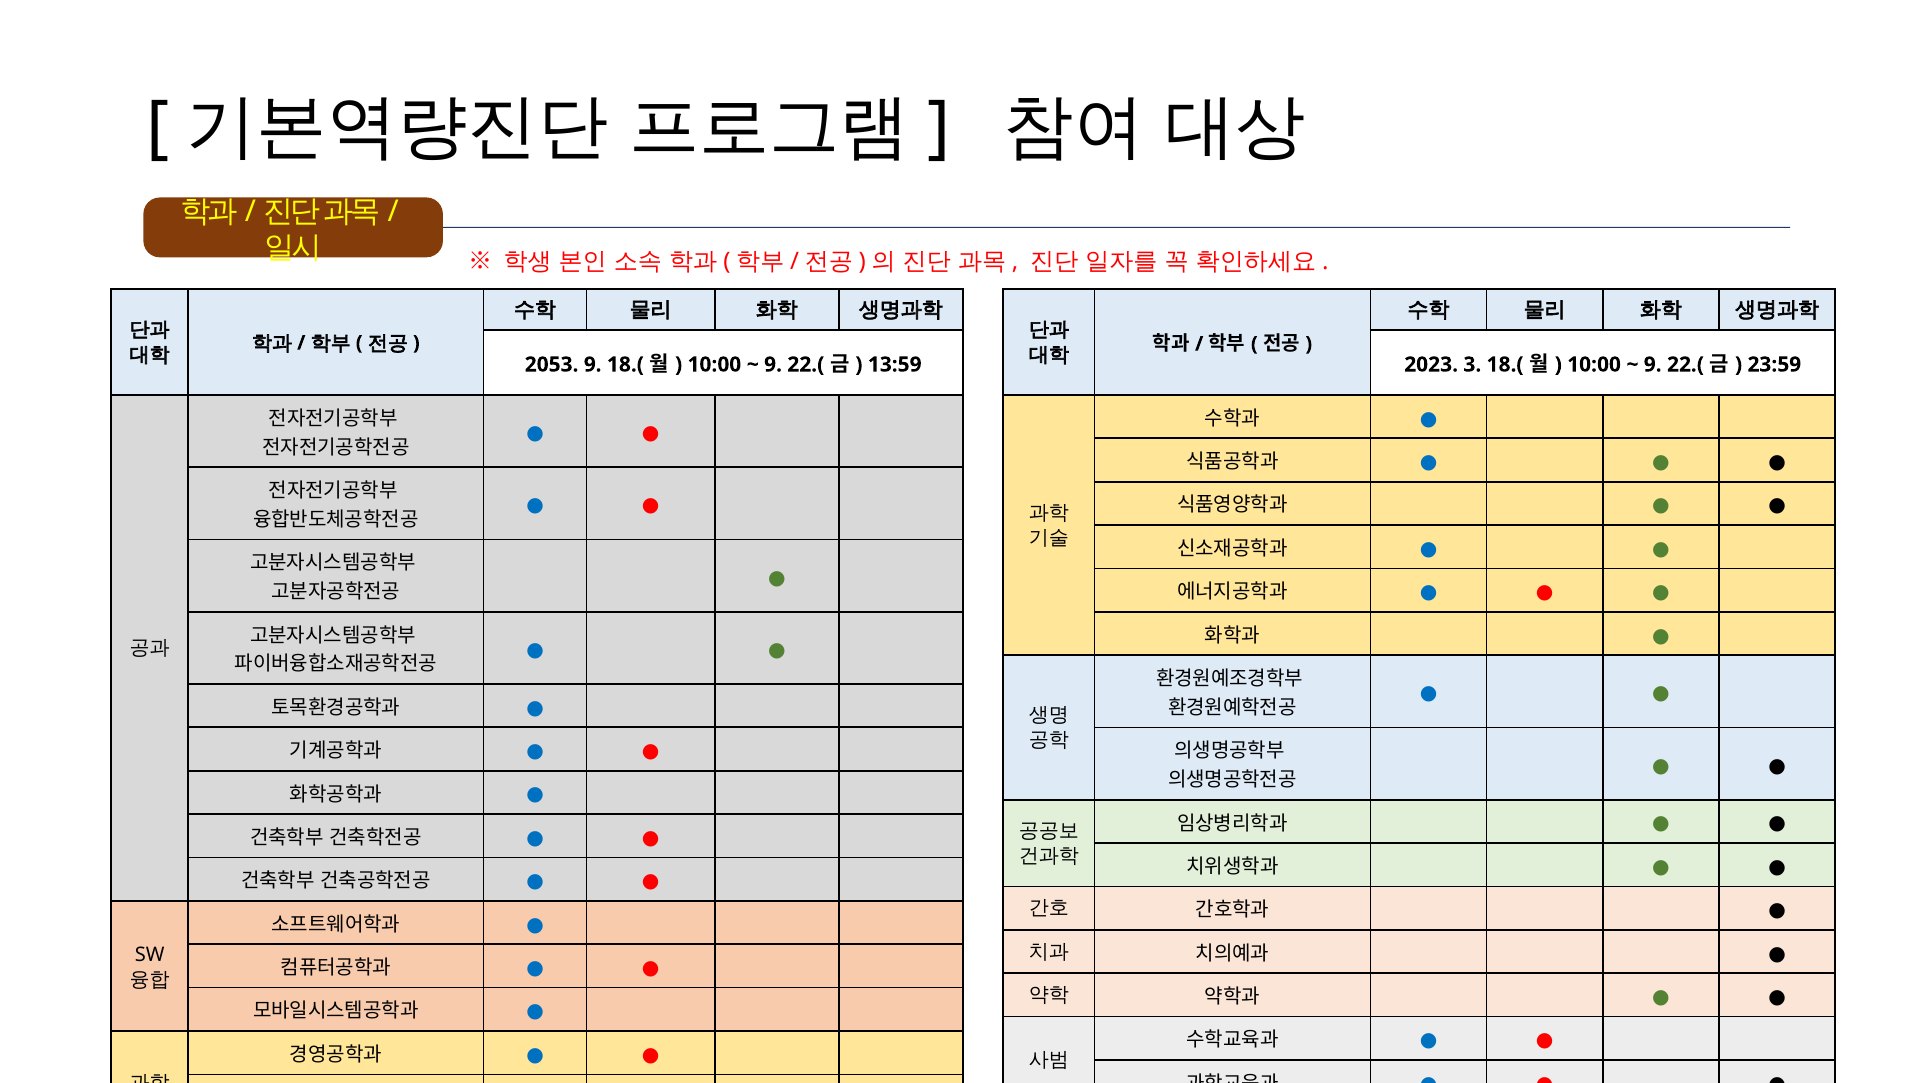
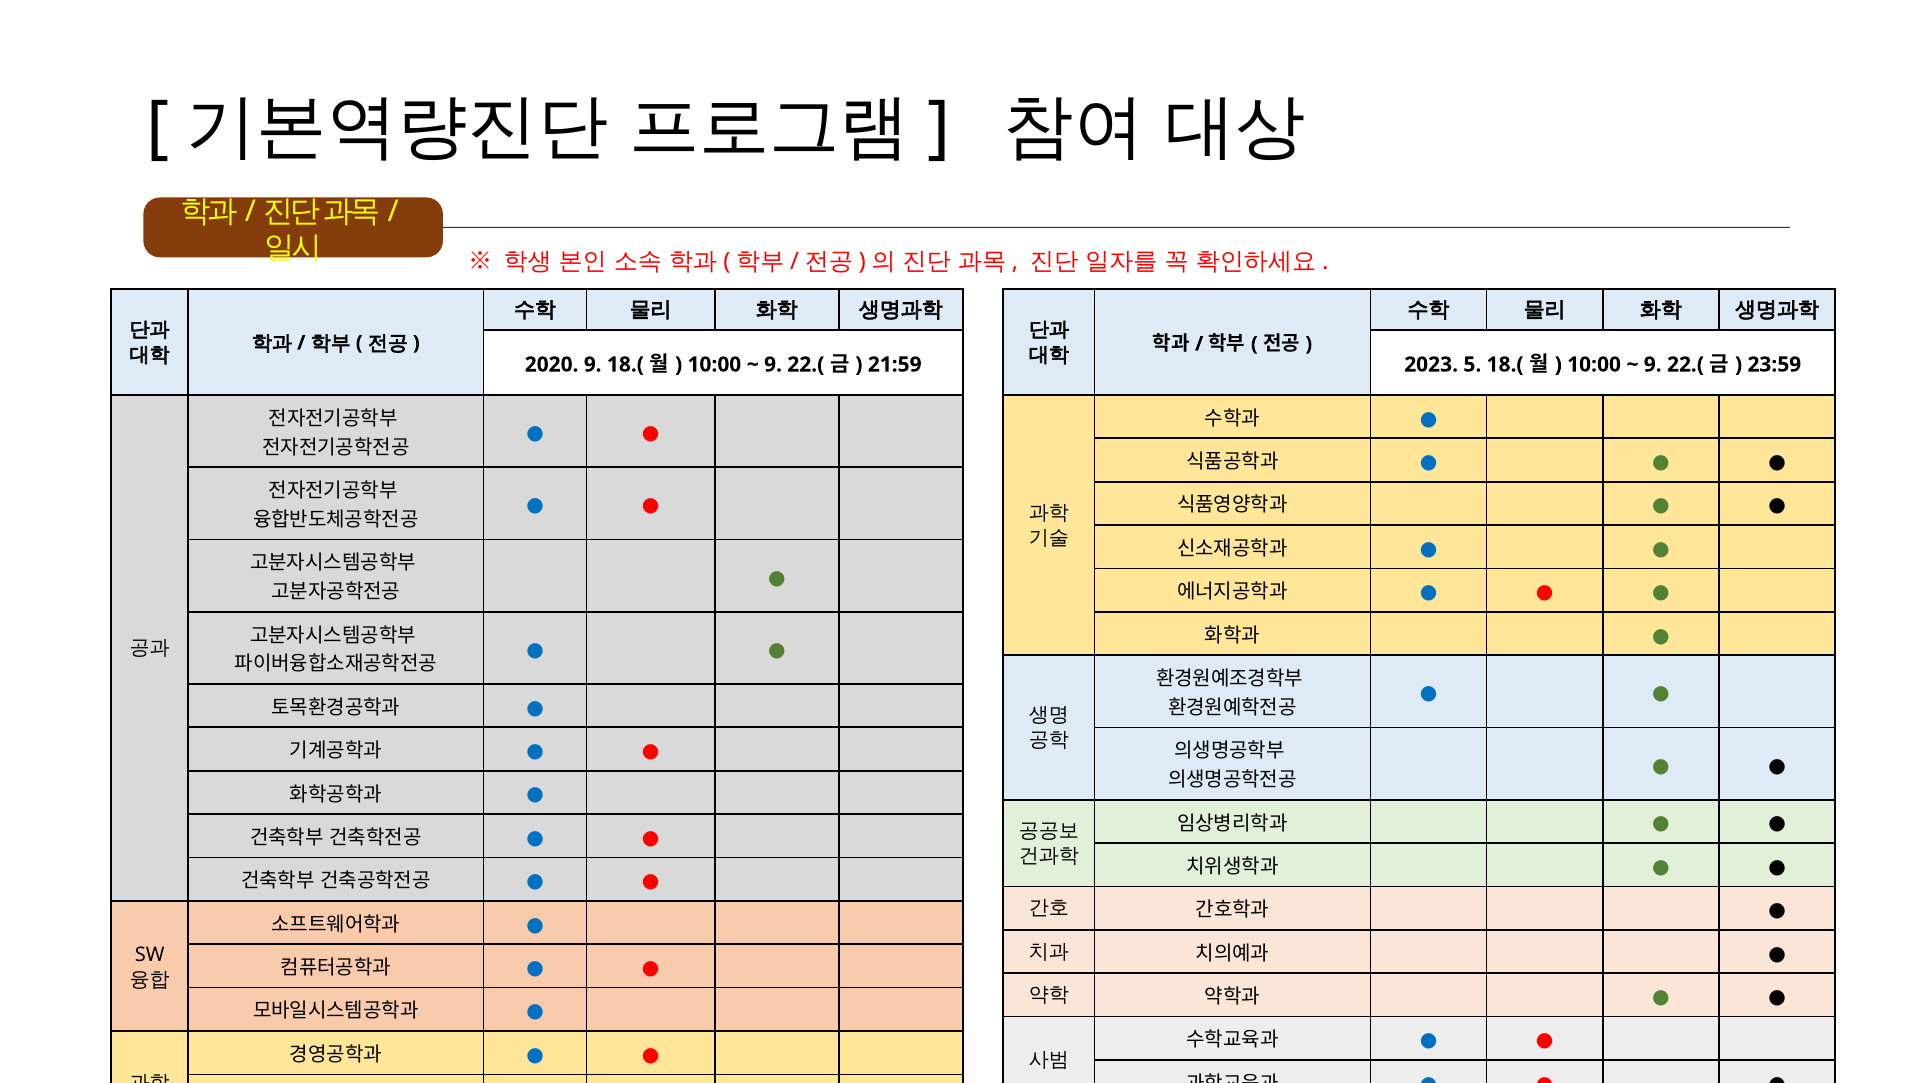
2053: 2053 -> 2020 (552, 365)
13:59: 13:59 -> 21:59 (895, 365)
3: 3 -> 5 (1472, 365)
